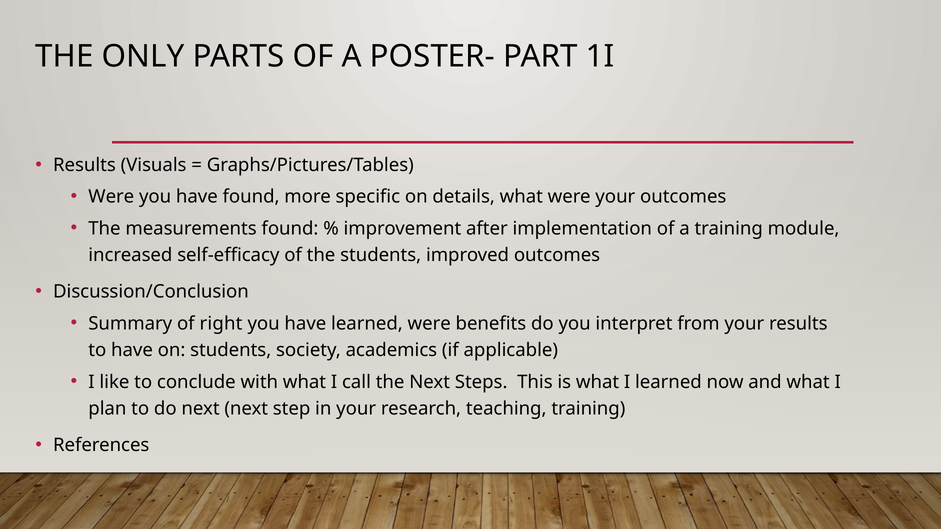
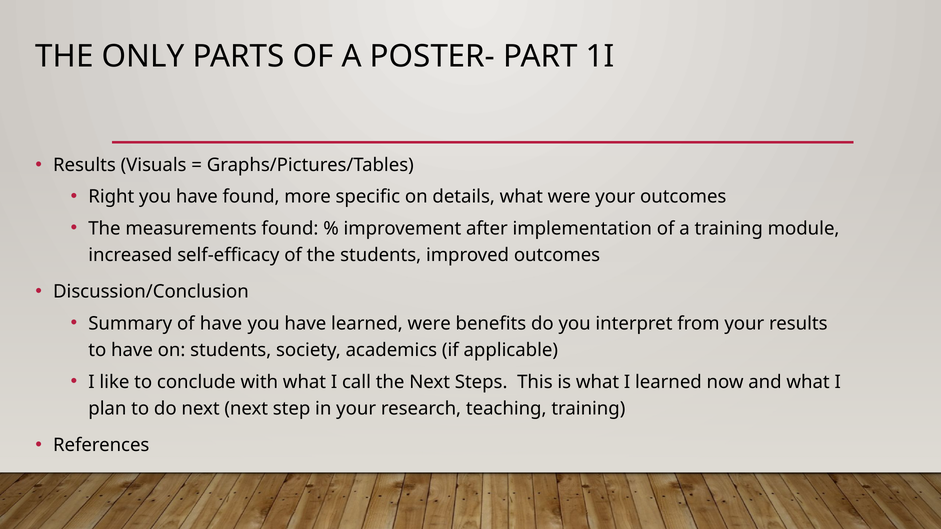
Were: Were -> Right (111, 197)
of right: right -> have (221, 324)
